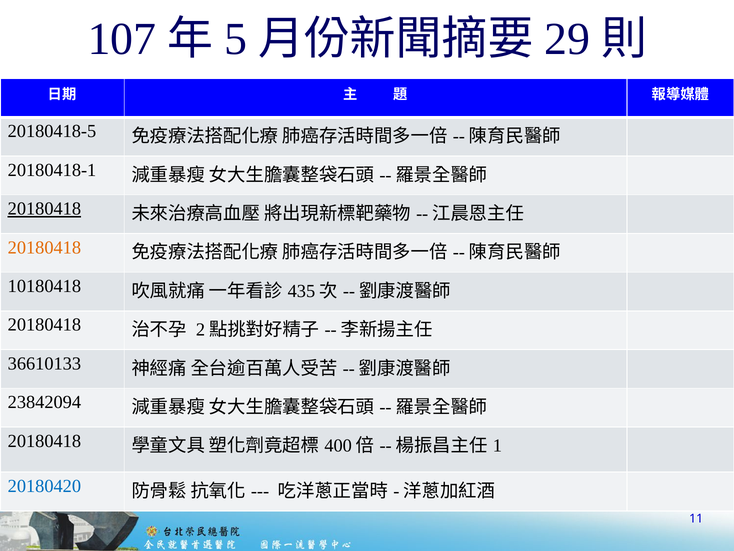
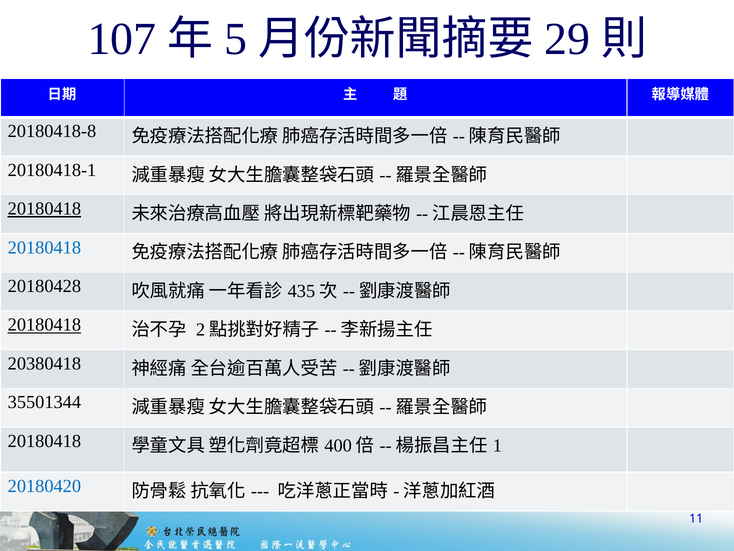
20180418-5: 20180418-5 -> 20180418-8 (52, 131)
20180418 colour: orange -> blue (44, 247)
10180418: 10180418 -> 20180428 (44, 286)
20180418 underline: none -> present (44, 325)
36610133: 36610133 -> 20380418 (44, 363)
23842094: 23842094 -> 35501344 (44, 402)
